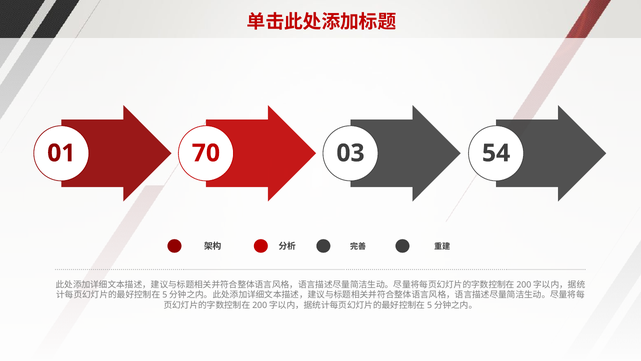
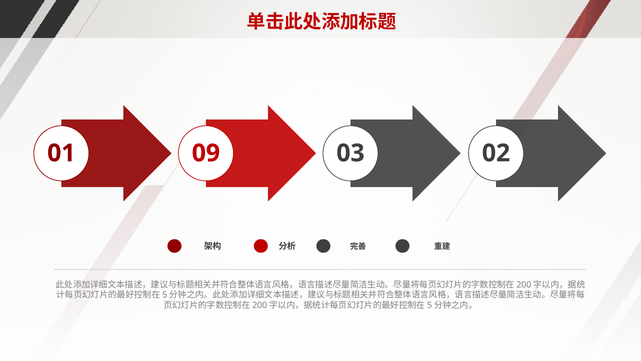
70: 70 -> 09 (206, 153)
54: 54 -> 02 (496, 153)
